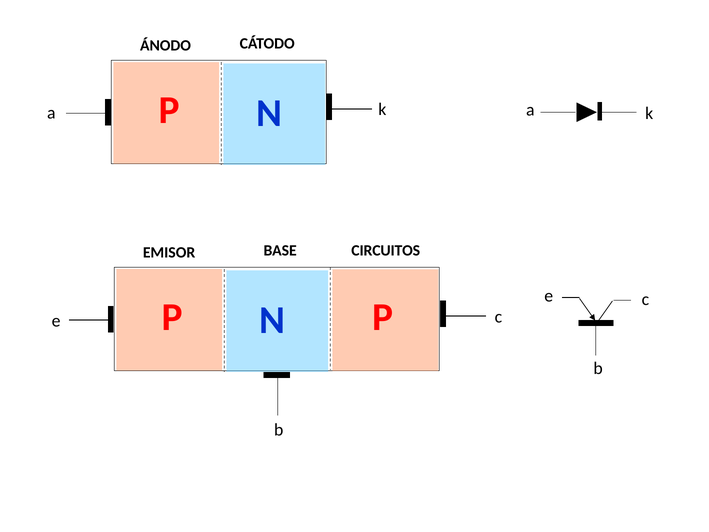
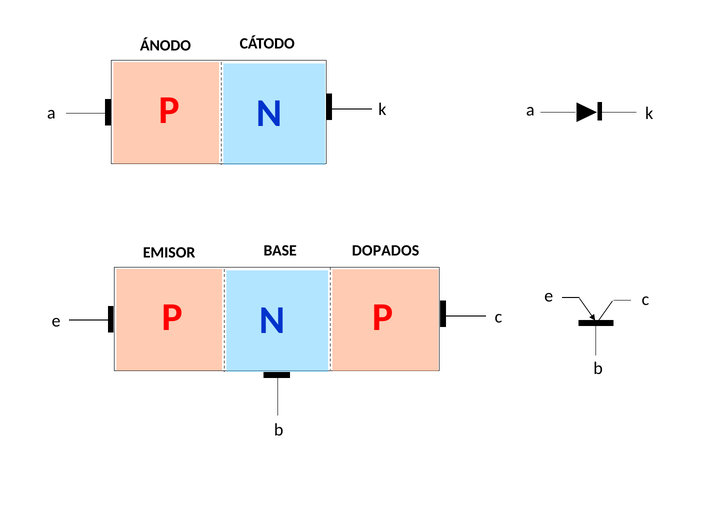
CIRCUITOS: CIRCUITOS -> DOPADOS (386, 250)
